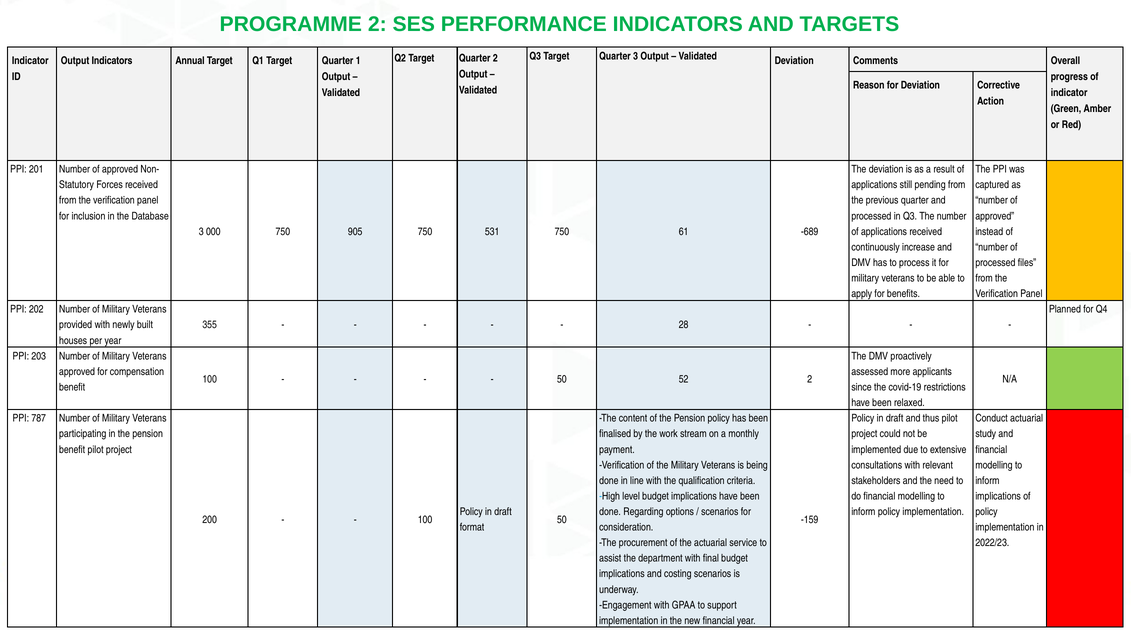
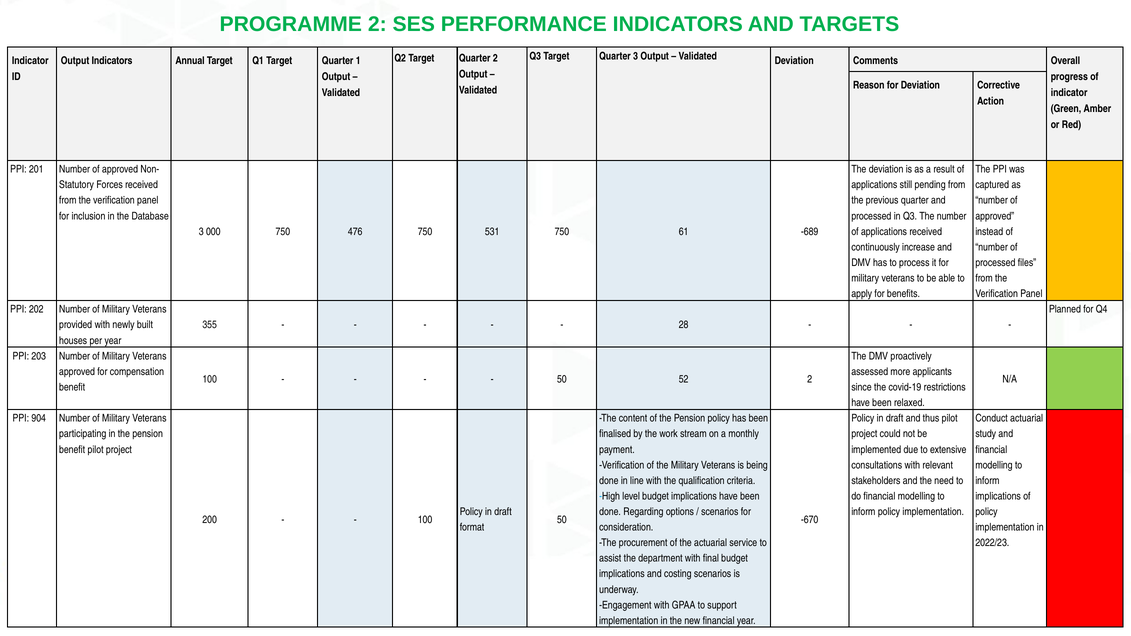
905: 905 -> 476 (355, 232)
787: 787 -> 904 (39, 419)
-159: -159 -> -670 (810, 520)
